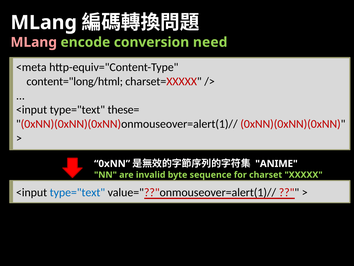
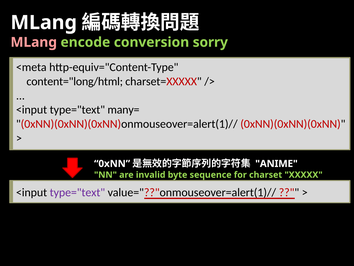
need: need -> sorry (210, 42)
these=: these= -> many= (123, 110)
type="text colour: blue -> purple (77, 192)
